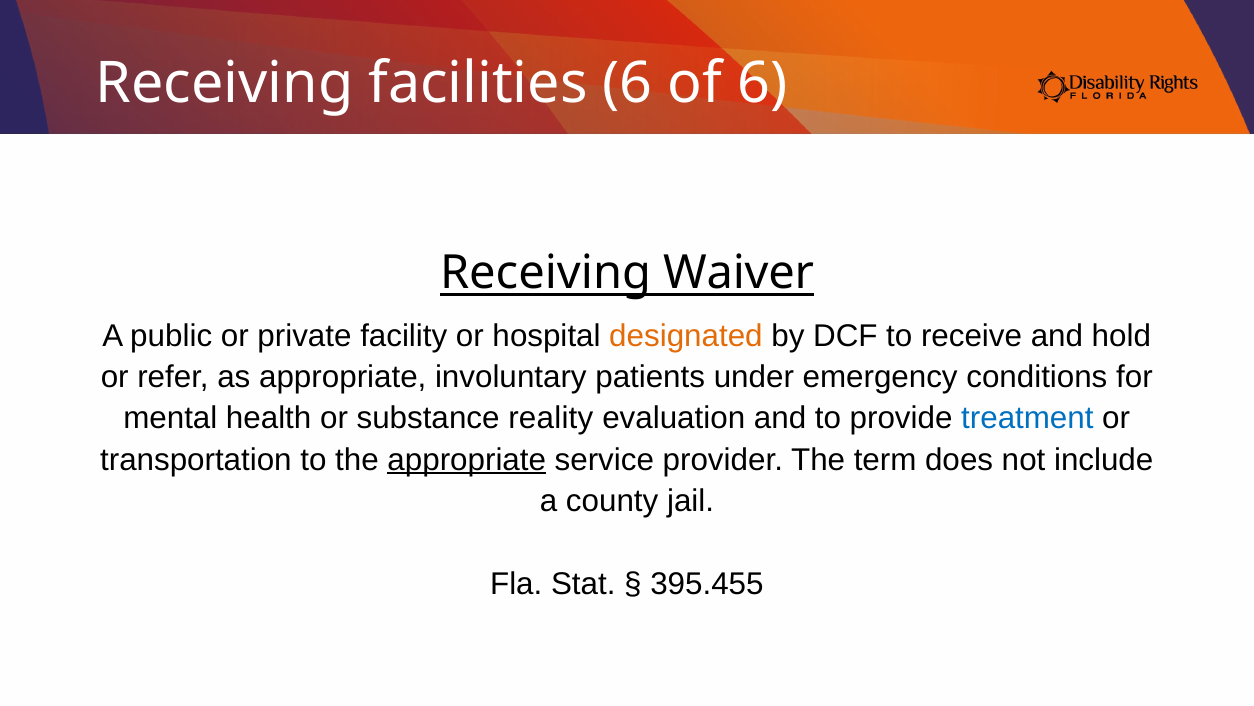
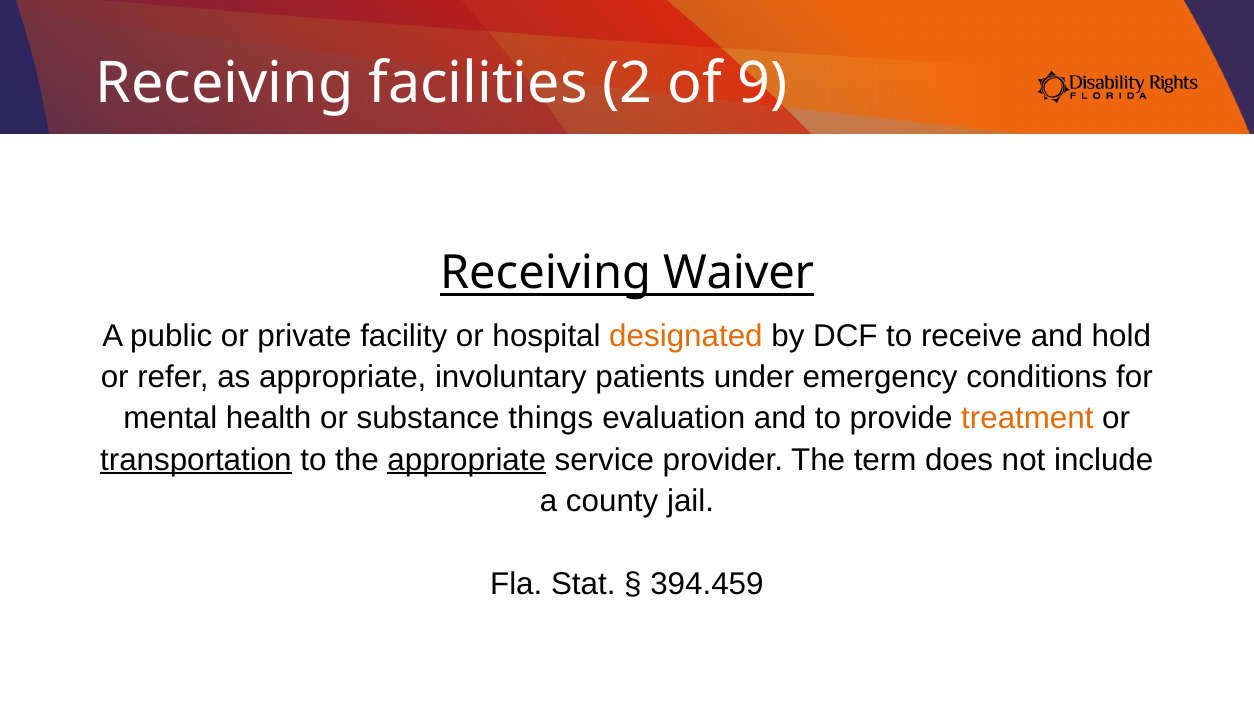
facilities 6: 6 -> 2 (628, 84)
of 6: 6 -> 9 (762, 84)
reality: reality -> things (551, 418)
treatment colour: blue -> orange (1027, 418)
transportation underline: none -> present (196, 460)
395.455: 395.455 -> 394.459 (707, 584)
